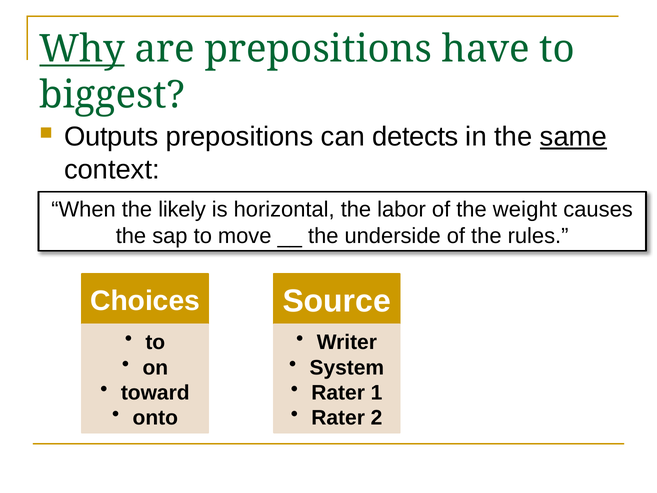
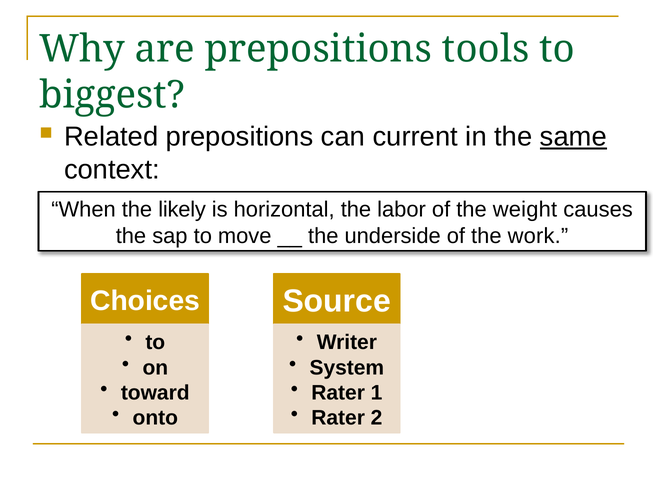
Why underline: present -> none (82, 49)
have: have -> tools (486, 49)
Outputs: Outputs -> Related (111, 137)
detects: detects -> current (415, 137)
rules: rules -> work (538, 236)
